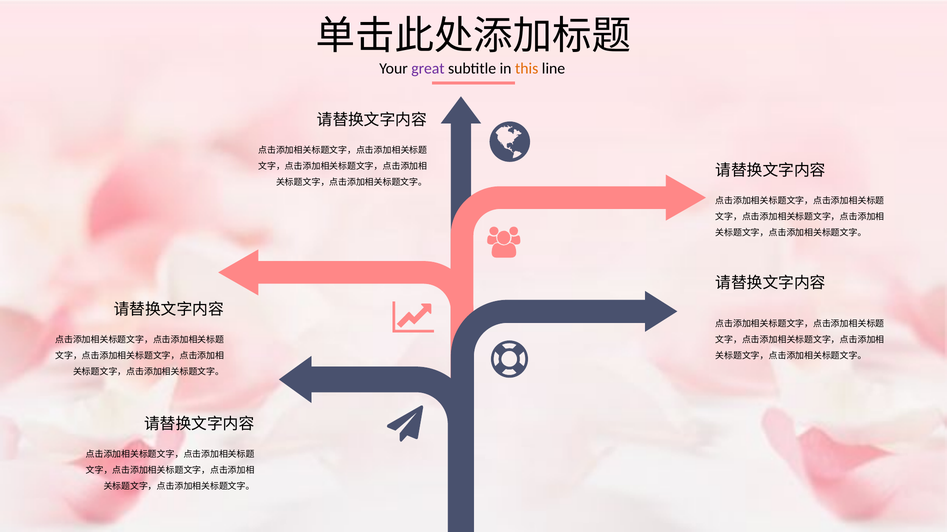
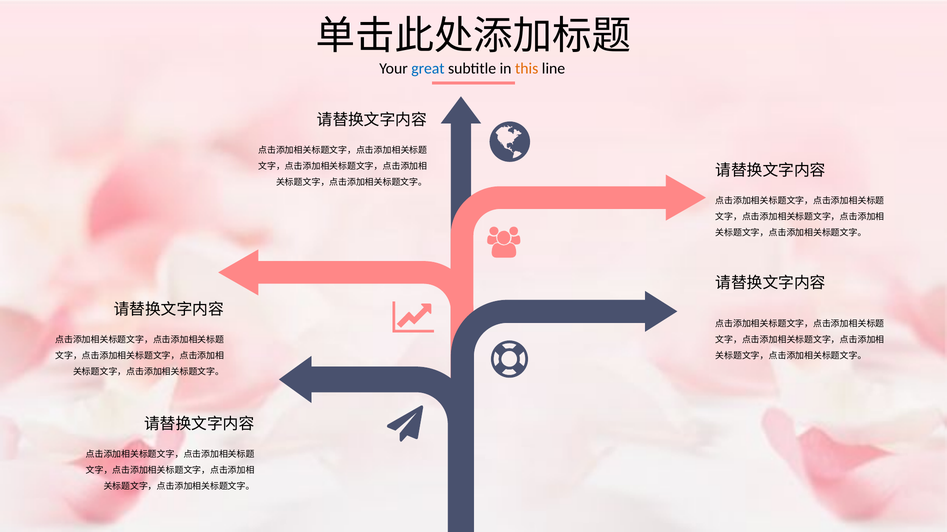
great colour: purple -> blue (428, 69)
